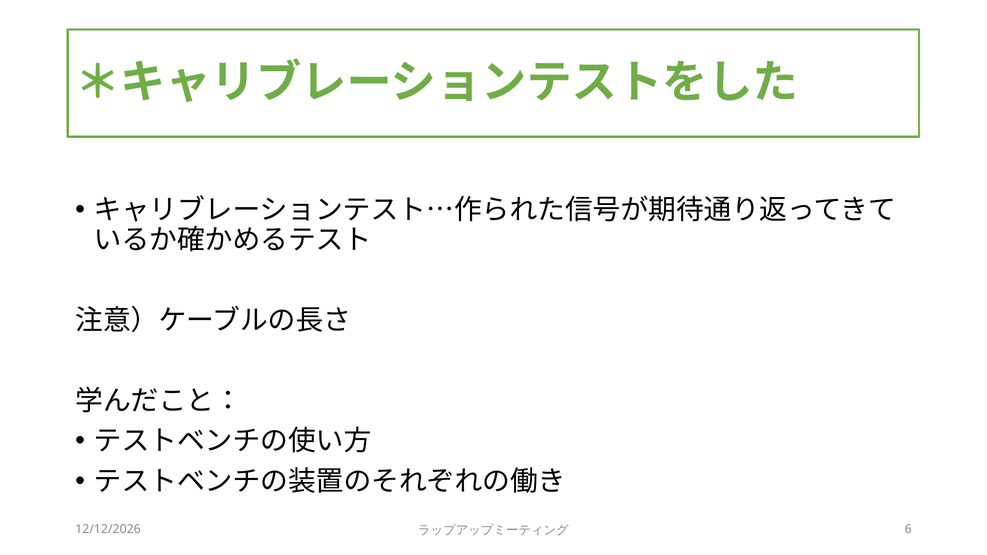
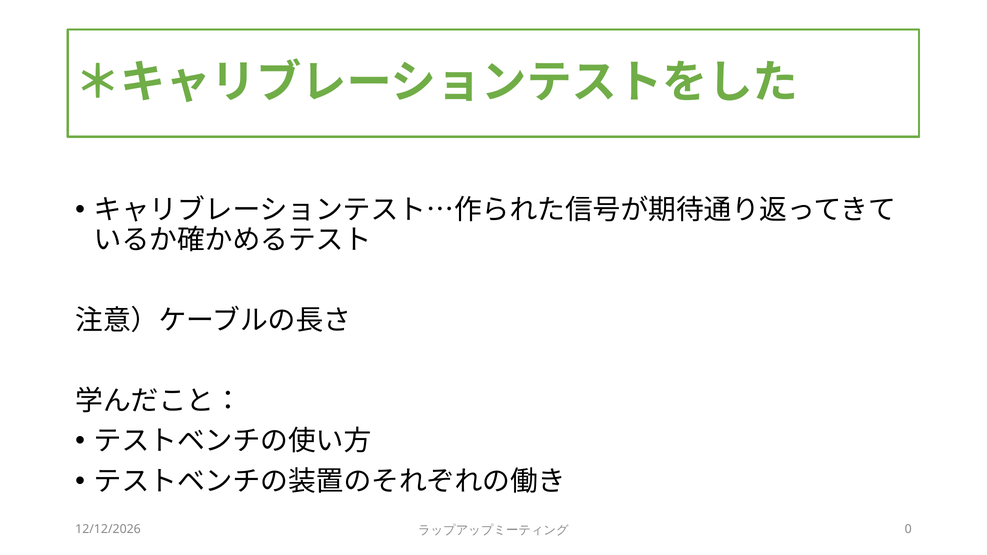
6: 6 -> 0 (908, 529)
